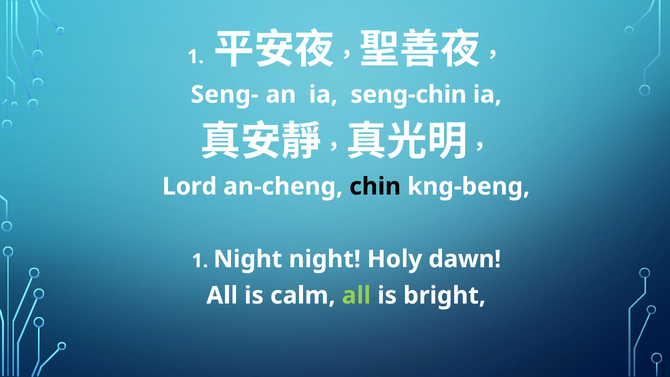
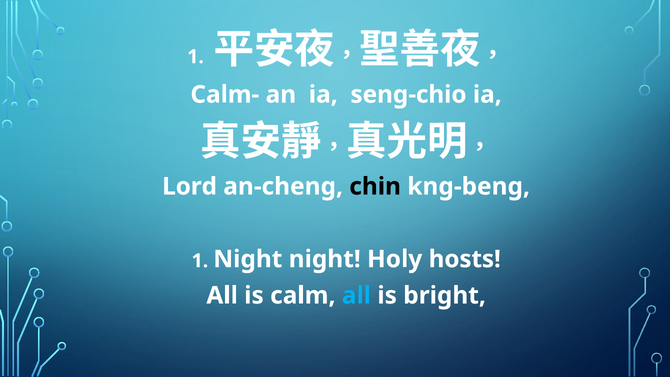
Seng-: Seng- -> Calm- (225, 95)
seng-chin: seng-chin -> seng-chio (408, 95)
dawn: dawn -> hosts (465, 259)
all colour: light green -> light blue (356, 295)
